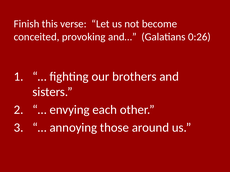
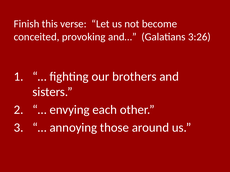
0:26: 0:26 -> 3:26 (199, 37)
